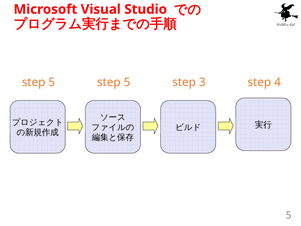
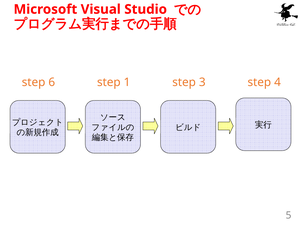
5: 5 -> 6 (52, 82)
5: 5 -> 1 (127, 82)
